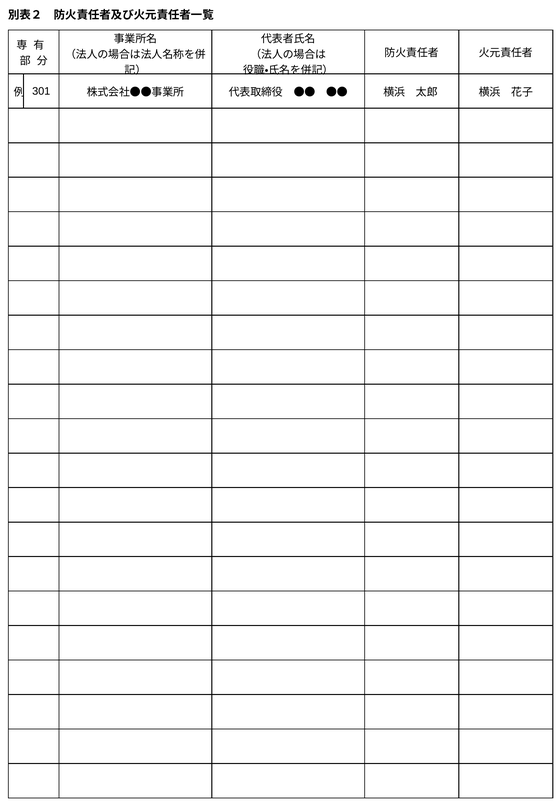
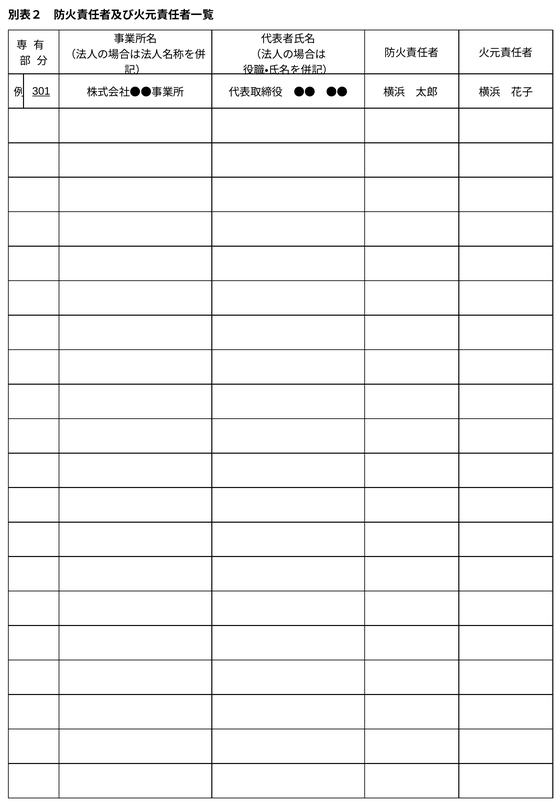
301 underline: none -> present (41, 91)
